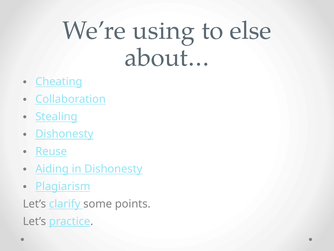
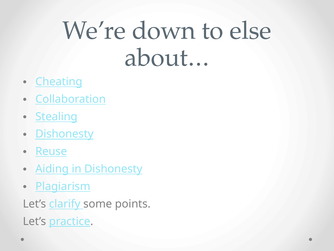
using: using -> down (164, 30)
